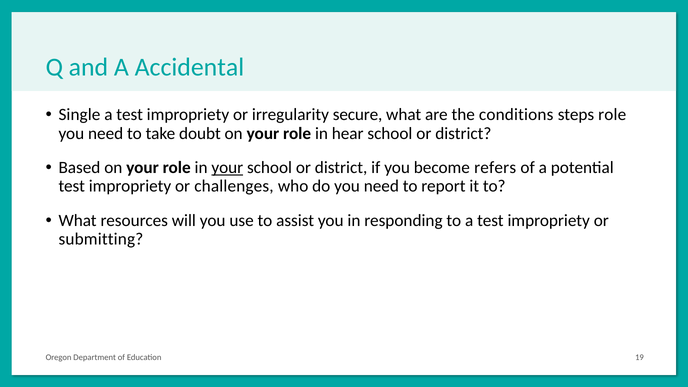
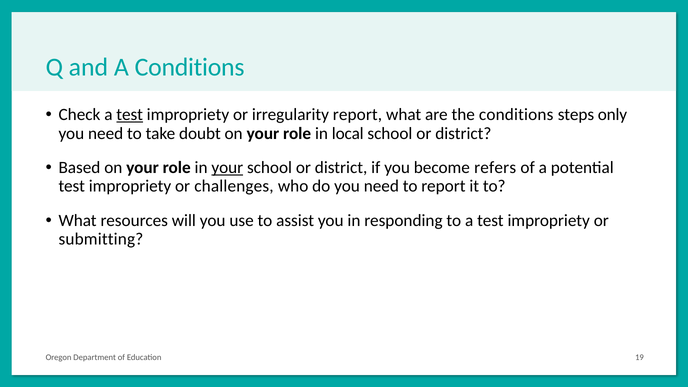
A Accidental: Accidental -> Conditions (190, 67)
Single: Single -> Check (79, 115)
test underline: none -> present (130, 115)
irregularity secure: secure -> report (357, 115)
steps role: role -> only (612, 115)
hear: hear -> local (348, 133)
